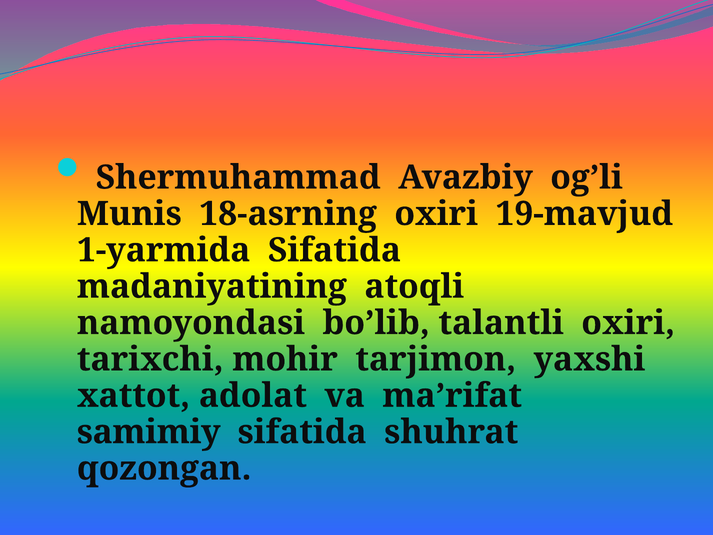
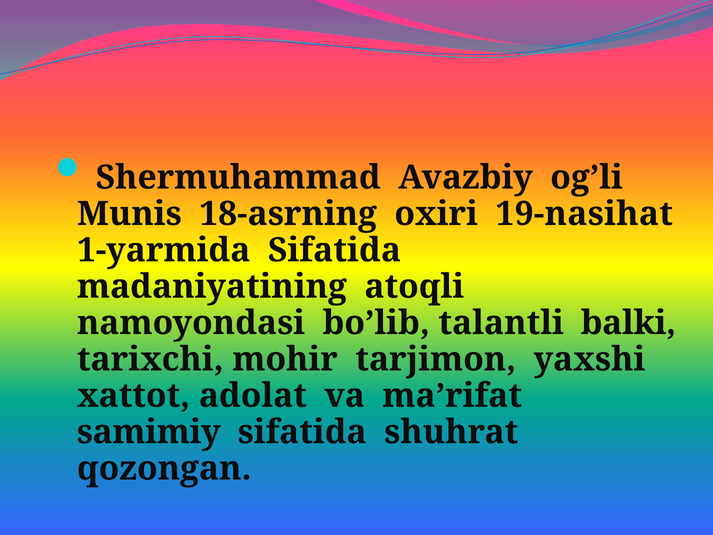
19-mavjud: 19-mavjud -> 19-nasihat (584, 214)
talantli oxiri: oxiri -> balki (628, 323)
